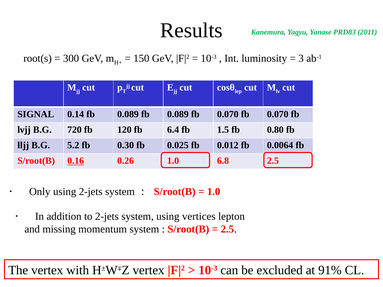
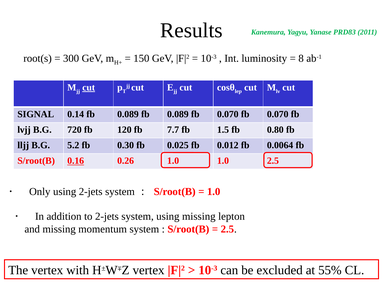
3: 3 -> 8 (301, 58)
cut underline: none -> present (89, 88)
6.4: 6.4 -> 7.7 (173, 130)
1.0 6.8: 6.8 -> 1.0 (223, 161)
using vertices: vertices -> missing (199, 216)
91%: 91% -> 55% (330, 270)
